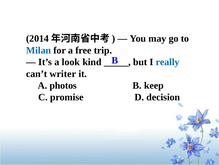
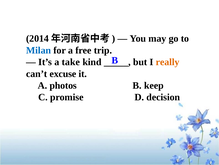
look: look -> take (71, 62)
really colour: blue -> orange (168, 62)
writer: writer -> excuse (63, 73)
